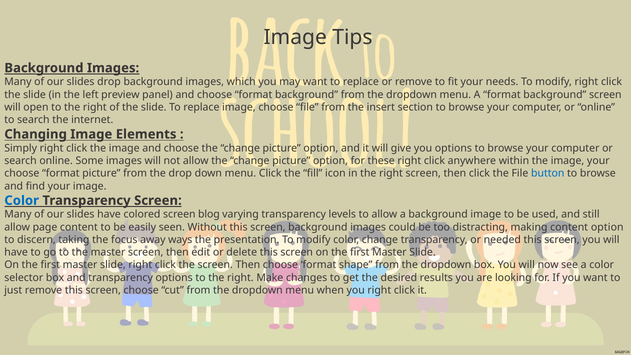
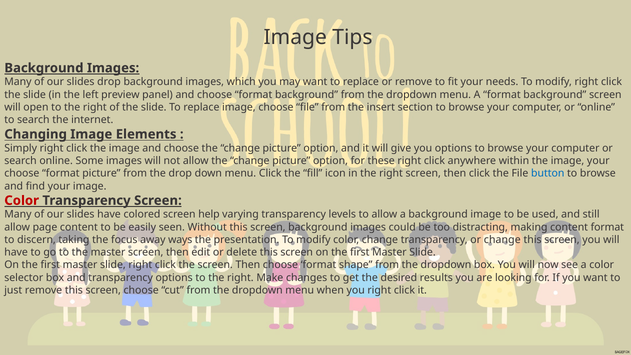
Color colour: blue -> red (22, 200)
blog: blog -> help (209, 214)
content option: option -> format (607, 227)
or needed: needed -> change (502, 240)
